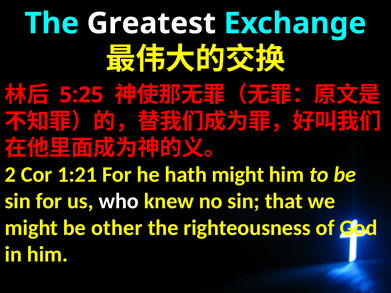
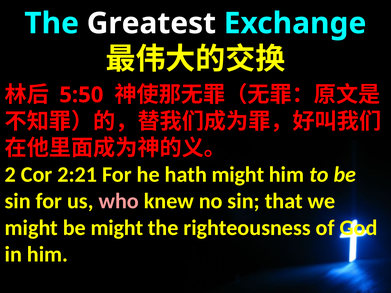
5:25: 5:25 -> 5:50 (81, 95)
1:21: 1:21 -> 2:21 (77, 175)
who colour: white -> pink (119, 201)
be other: other -> might (117, 228)
